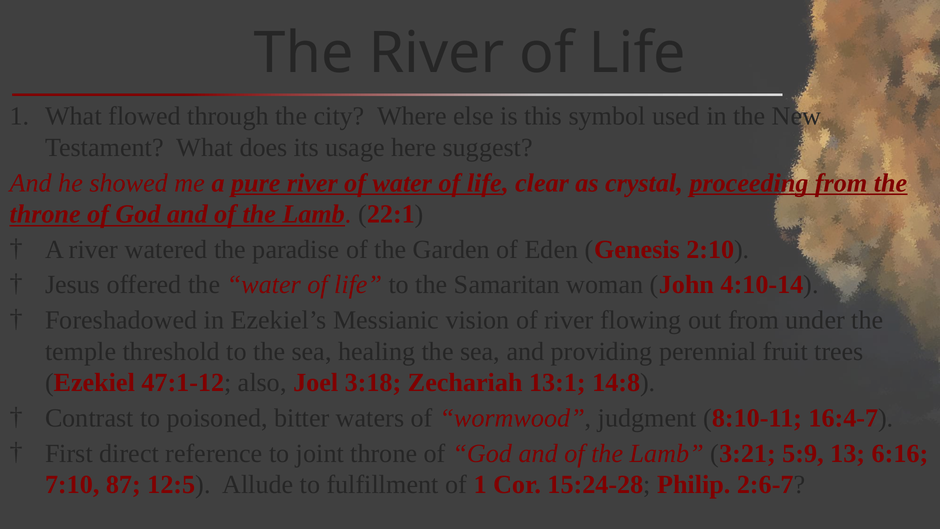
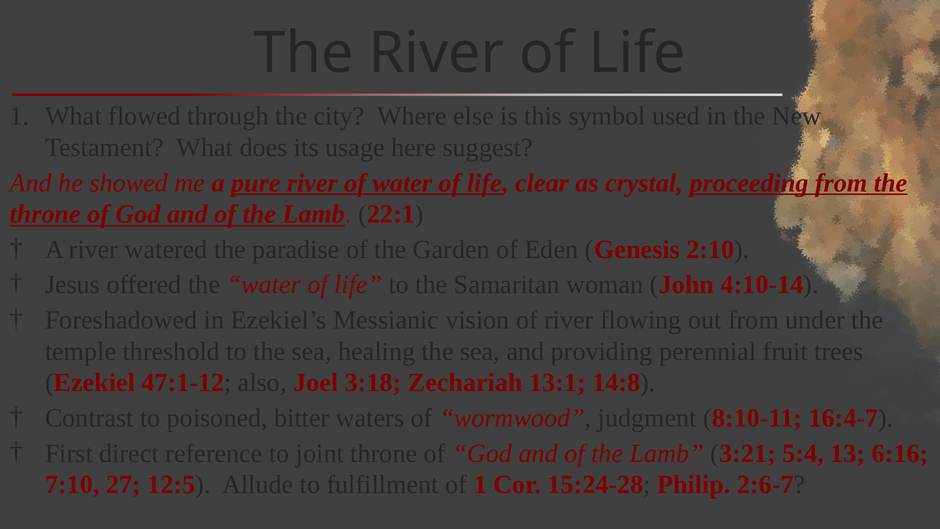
5:9: 5:9 -> 5:4 (803, 453)
87: 87 -> 27 (123, 485)
